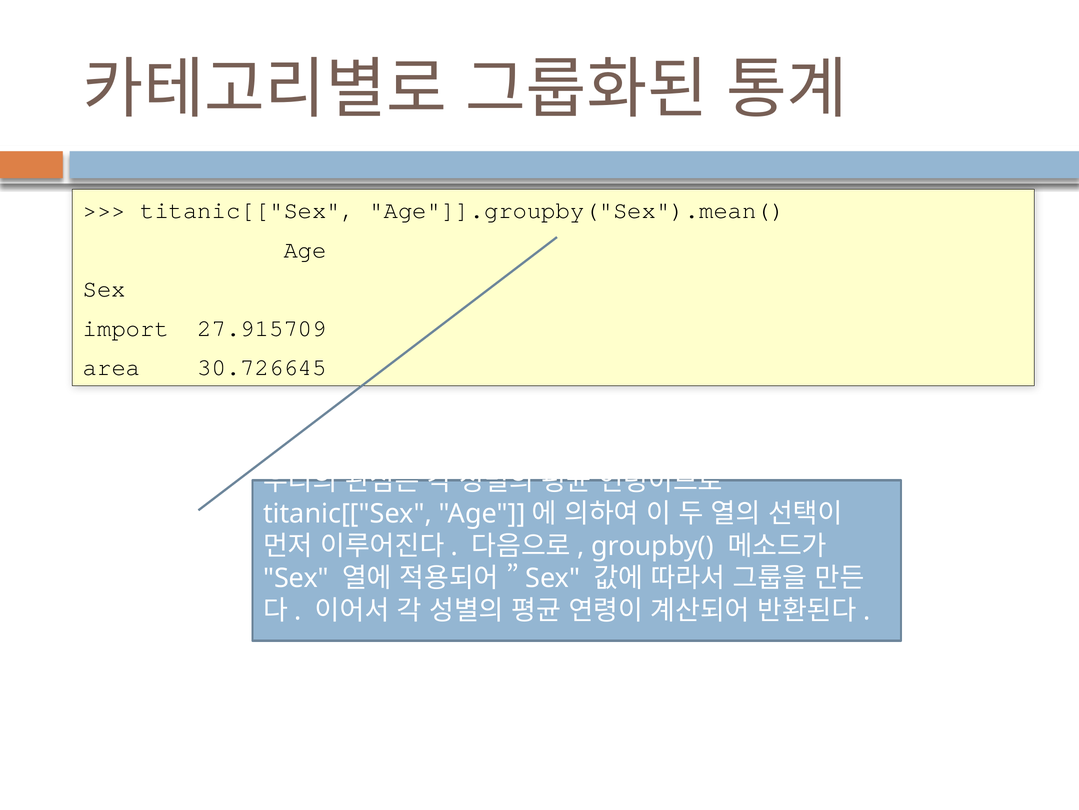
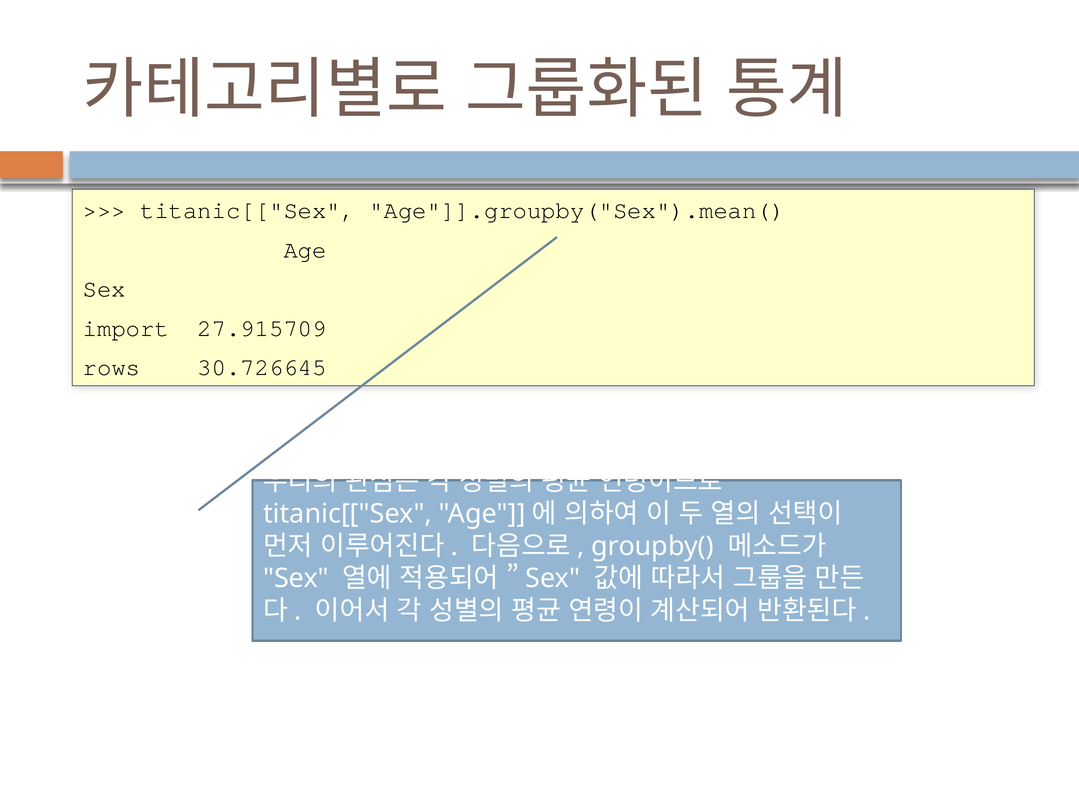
area: area -> rows (112, 367)
